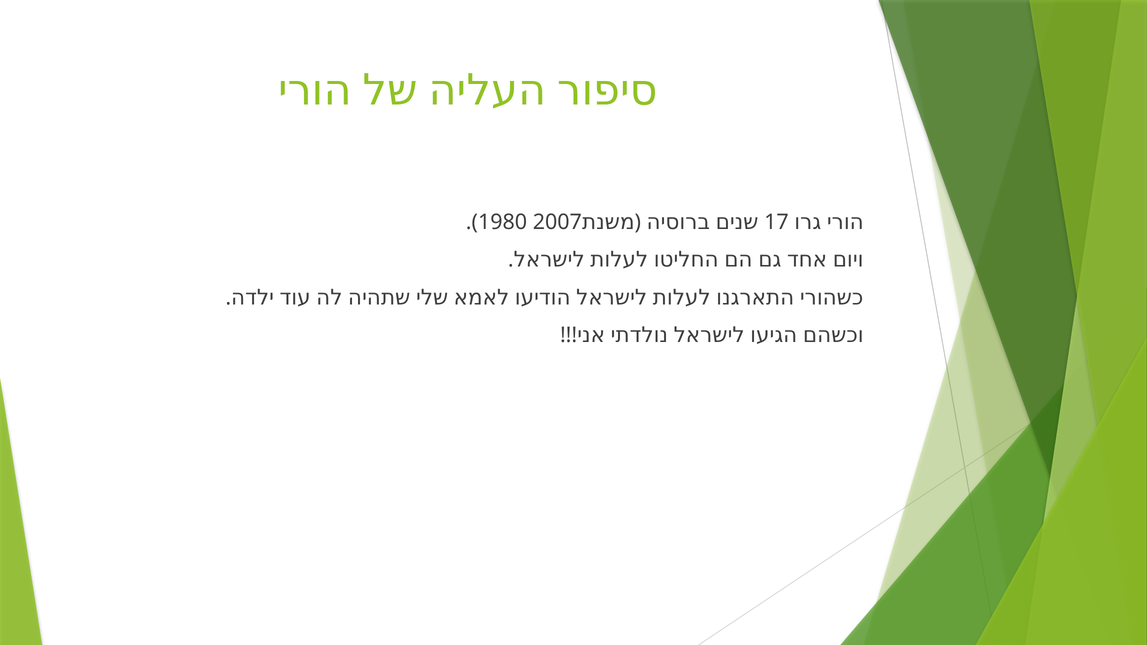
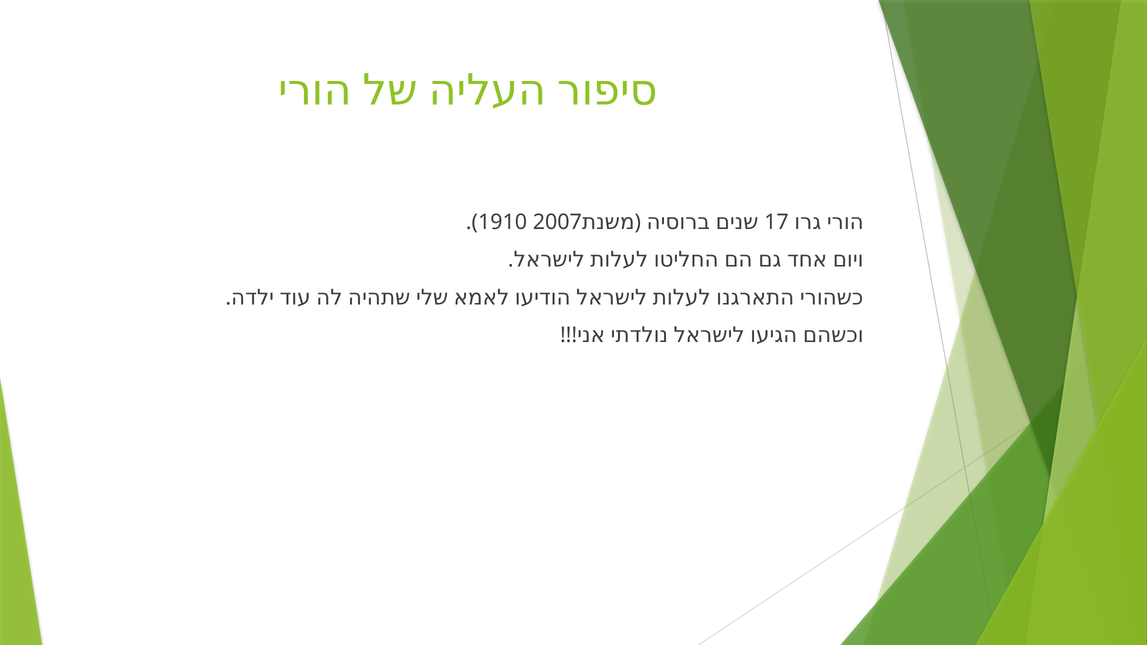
1980: 1980 -> 1910 (503, 222)
